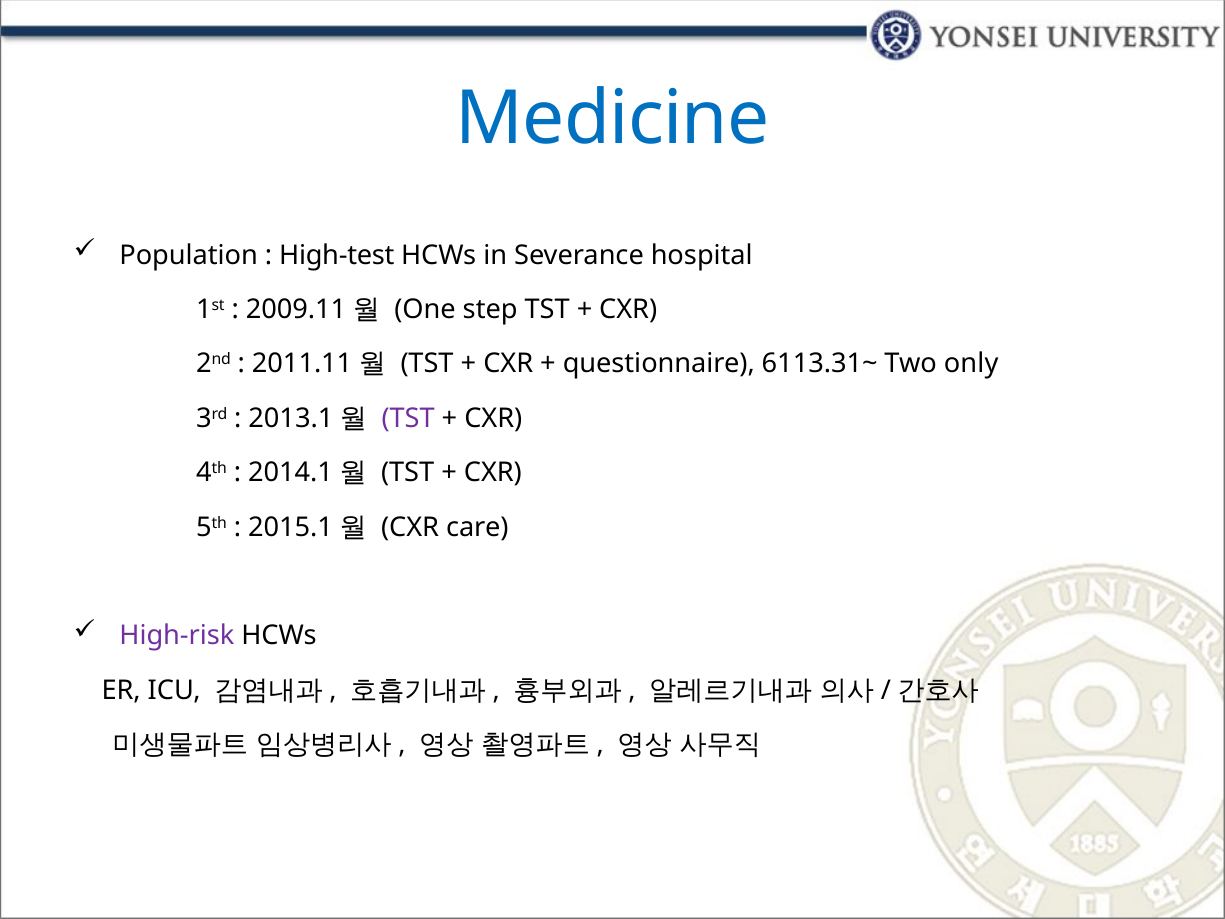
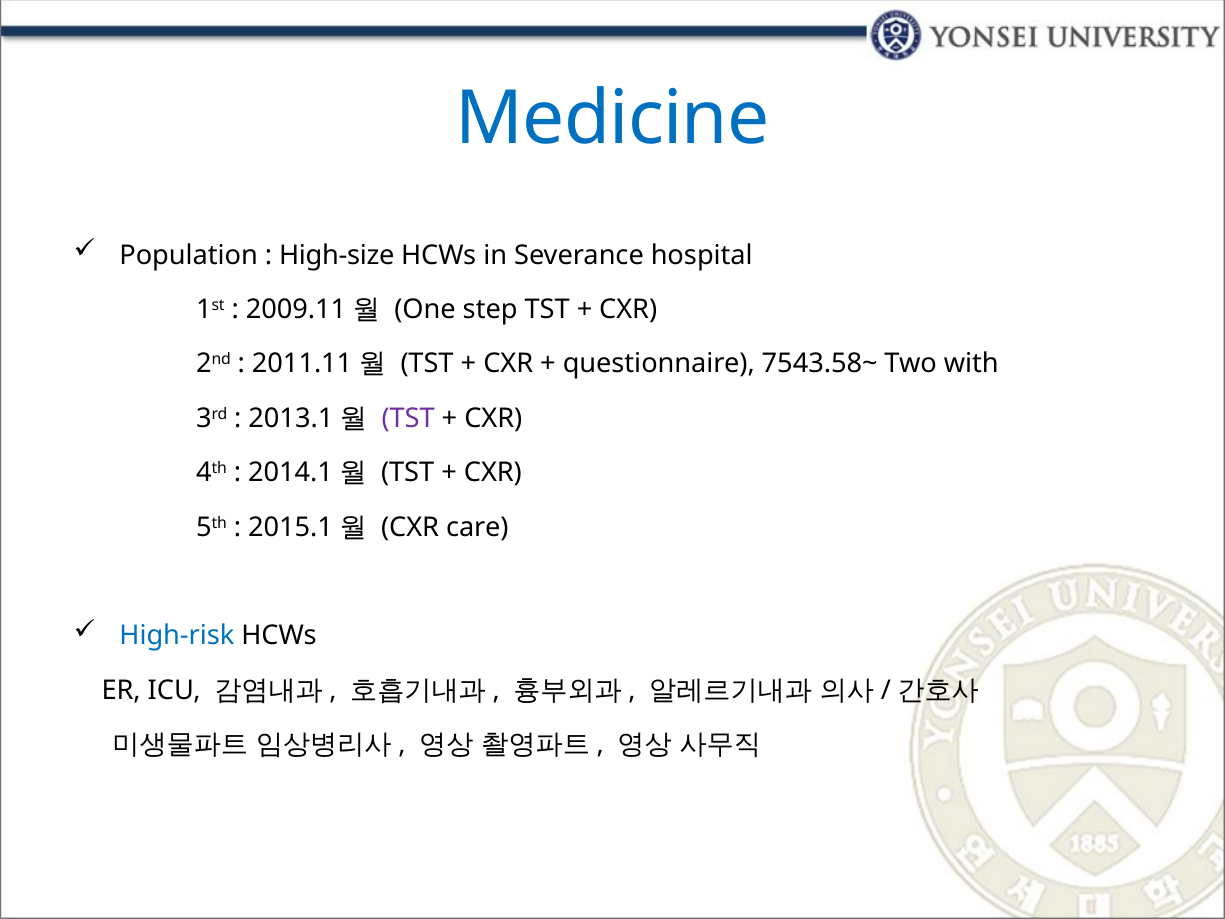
High-test: High-test -> High-size (337, 255)
6113.31~: 6113.31~ -> 7543.58~ (820, 364)
only: only -> with (971, 364)
High-risk colour: purple -> blue (177, 636)
